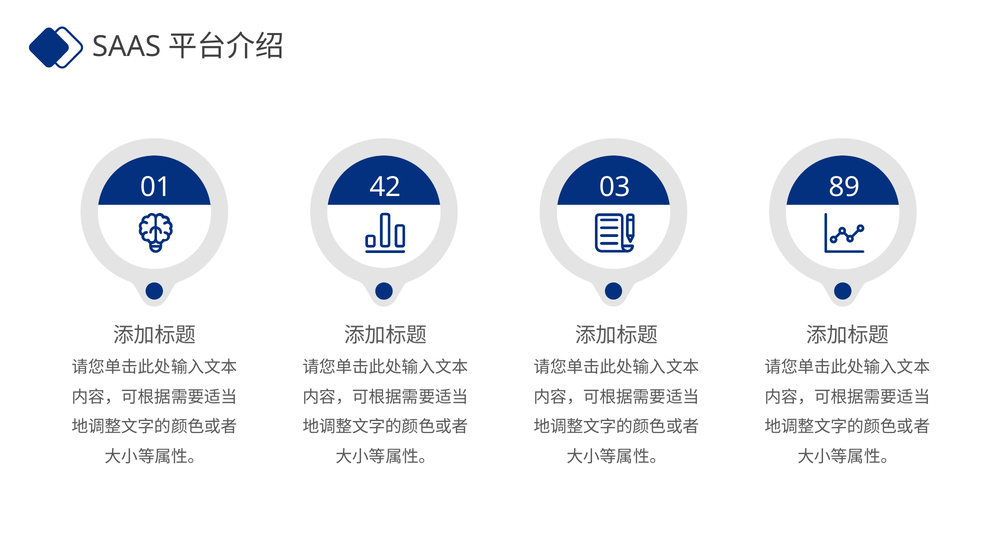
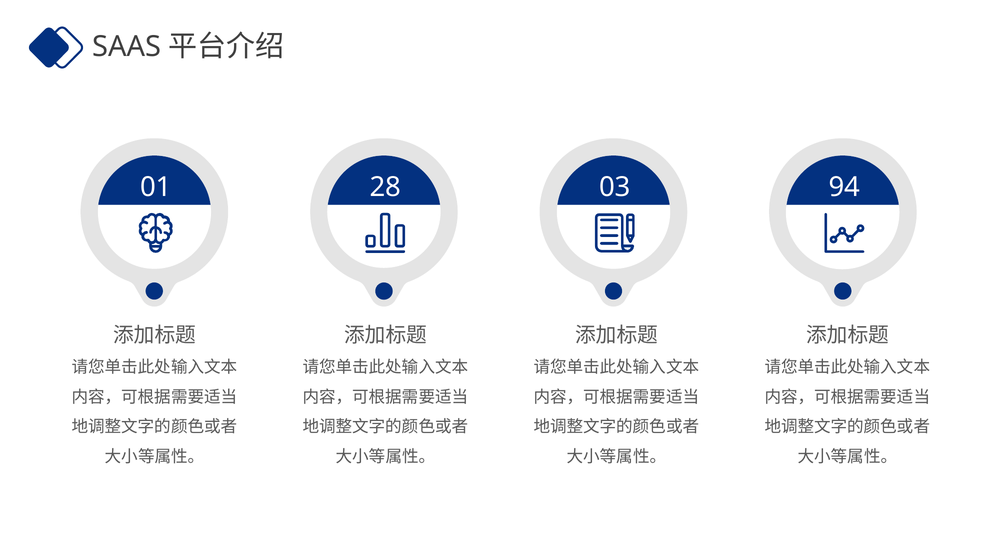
42: 42 -> 28 (385, 187)
89: 89 -> 94 (844, 187)
